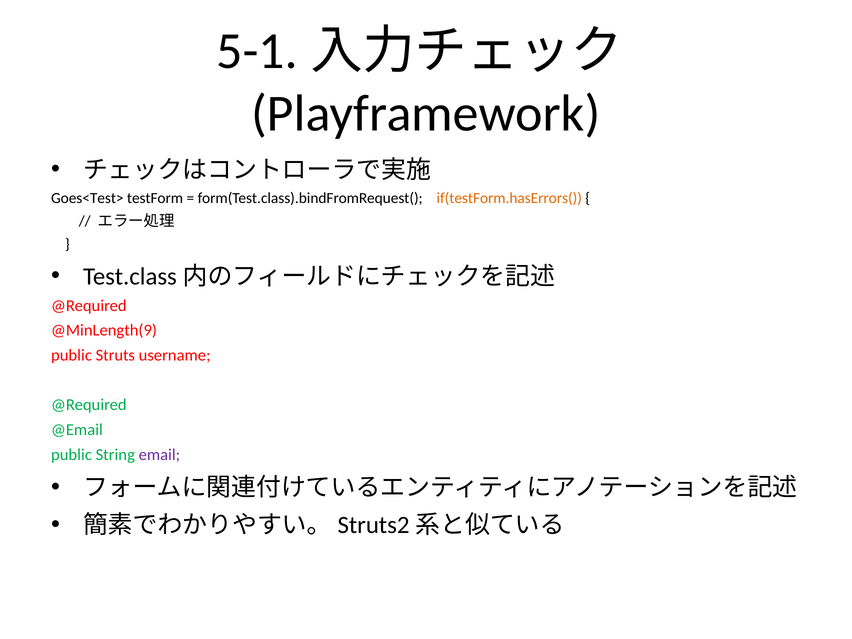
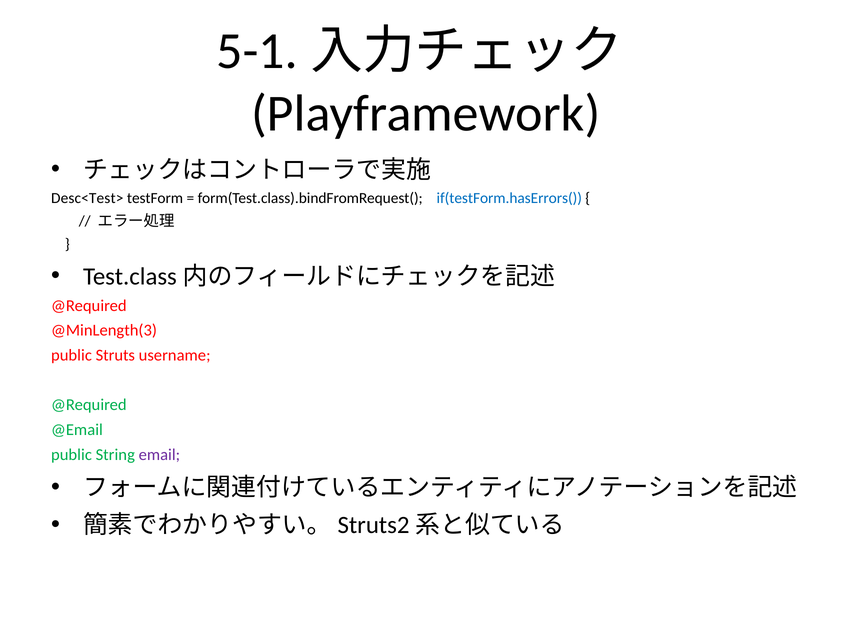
Goes<Test>: Goes<Test> -> Desc<Test> (87, 198)
if(testForm.hasErrors( colour: orange -> blue (509, 198)
@MinLength(9: @MinLength(9 -> @MinLength(3 (104, 330)
